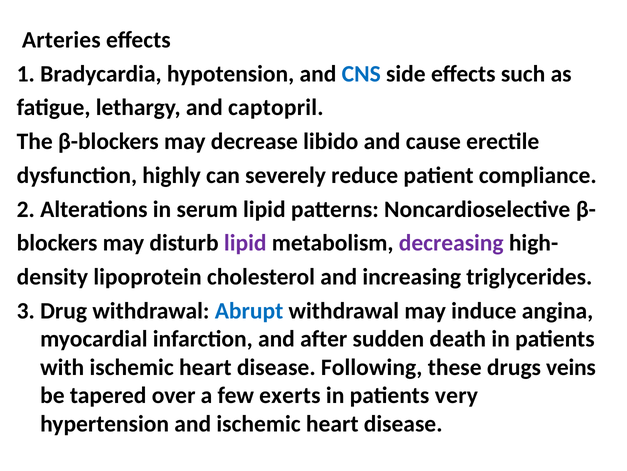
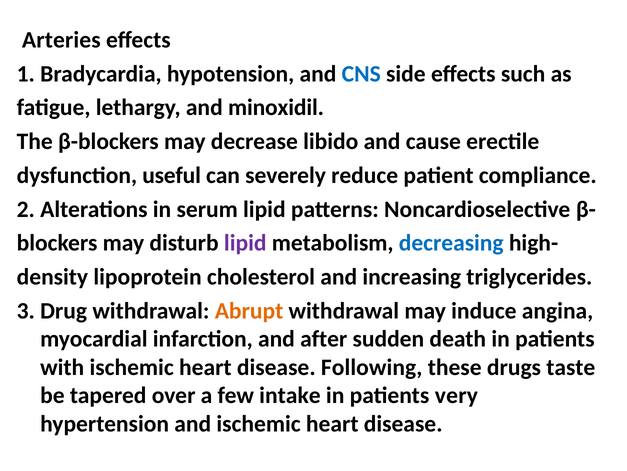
captopril: captopril -> minoxidil (276, 107)
highly: highly -> useful (172, 175)
decreasing colour: purple -> blue (451, 243)
Abrupt colour: blue -> orange (249, 310)
veins: veins -> taste (571, 367)
exerts: exerts -> intake (290, 395)
